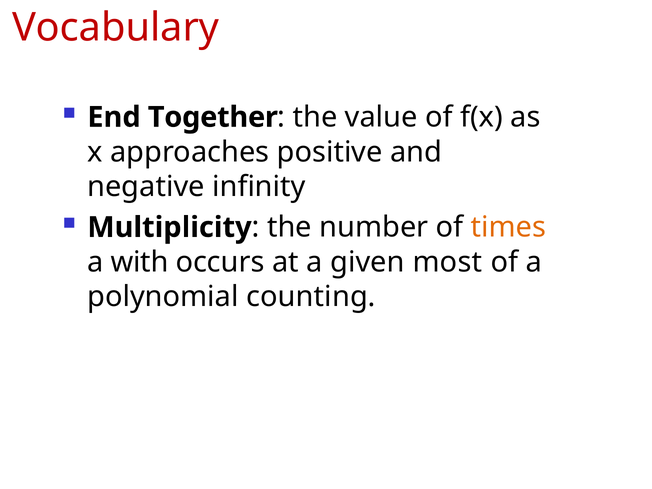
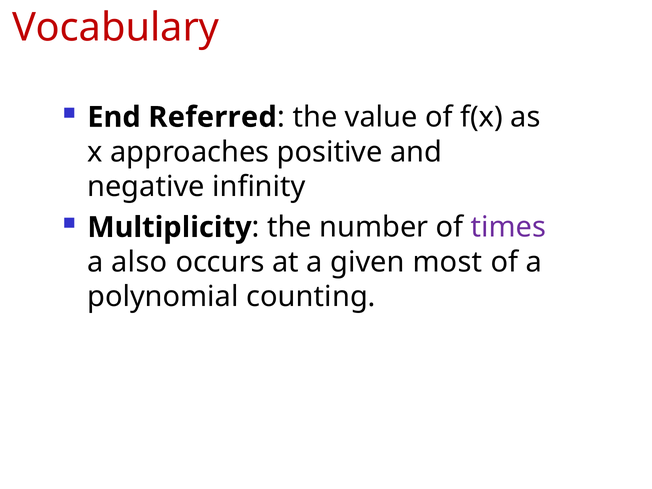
Together: Together -> Referred (213, 117)
times colour: orange -> purple (509, 227)
with: with -> also (139, 262)
